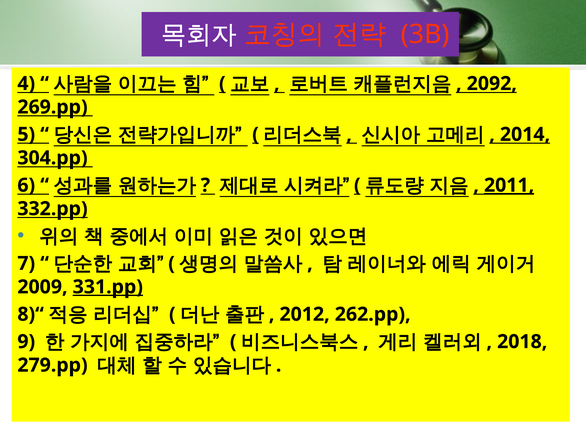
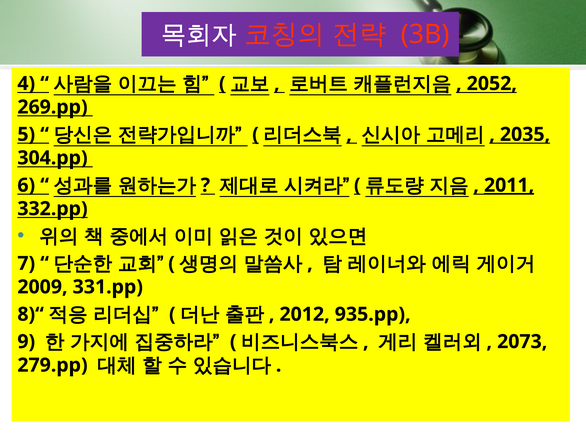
2092: 2092 -> 2052 (492, 83)
2014: 2014 -> 2035 (525, 134)
331.pp underline: present -> none (108, 287)
262.pp: 262.pp -> 935.pp (373, 314)
2018: 2018 -> 2073 (522, 341)
